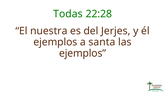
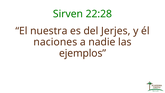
Todas: Todas -> Sirven (68, 14)
ejemplos: ejemplos -> naciones (55, 42)
santa: santa -> nadie (102, 42)
